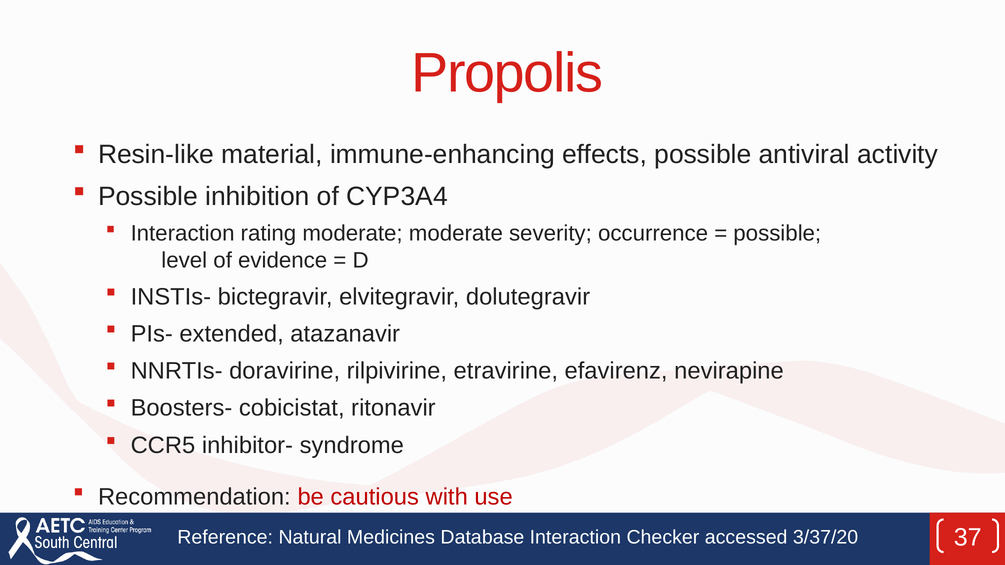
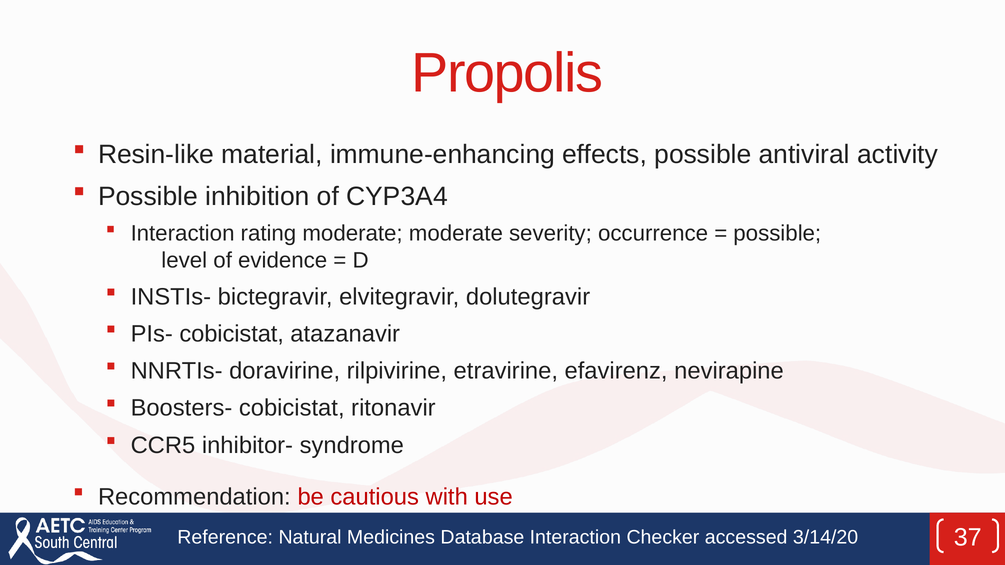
PIs- extended: extended -> cobicistat (232, 334)
3/37/20: 3/37/20 -> 3/14/20 (826, 538)
